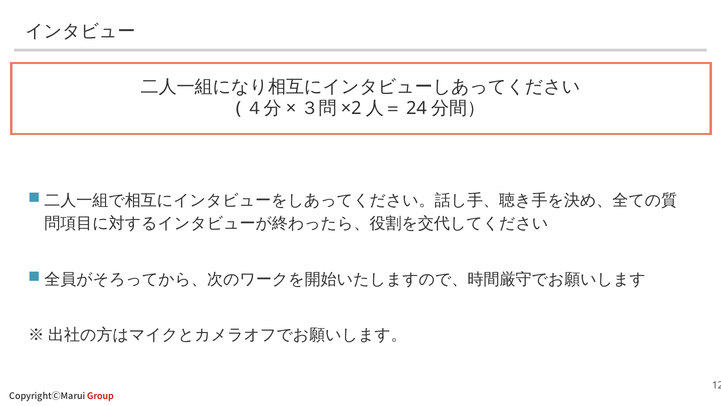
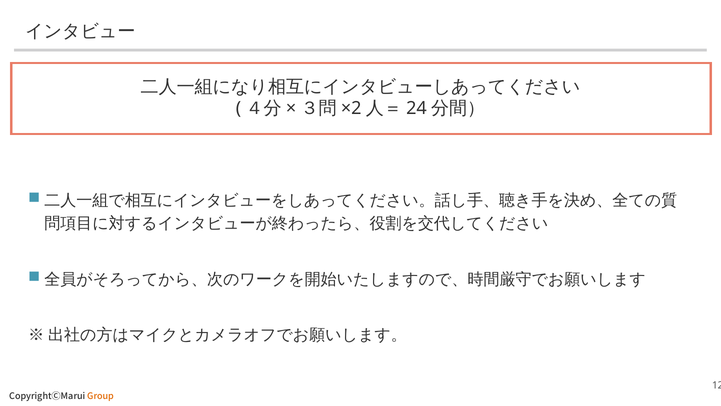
Group colour: red -> orange (101, 396)
